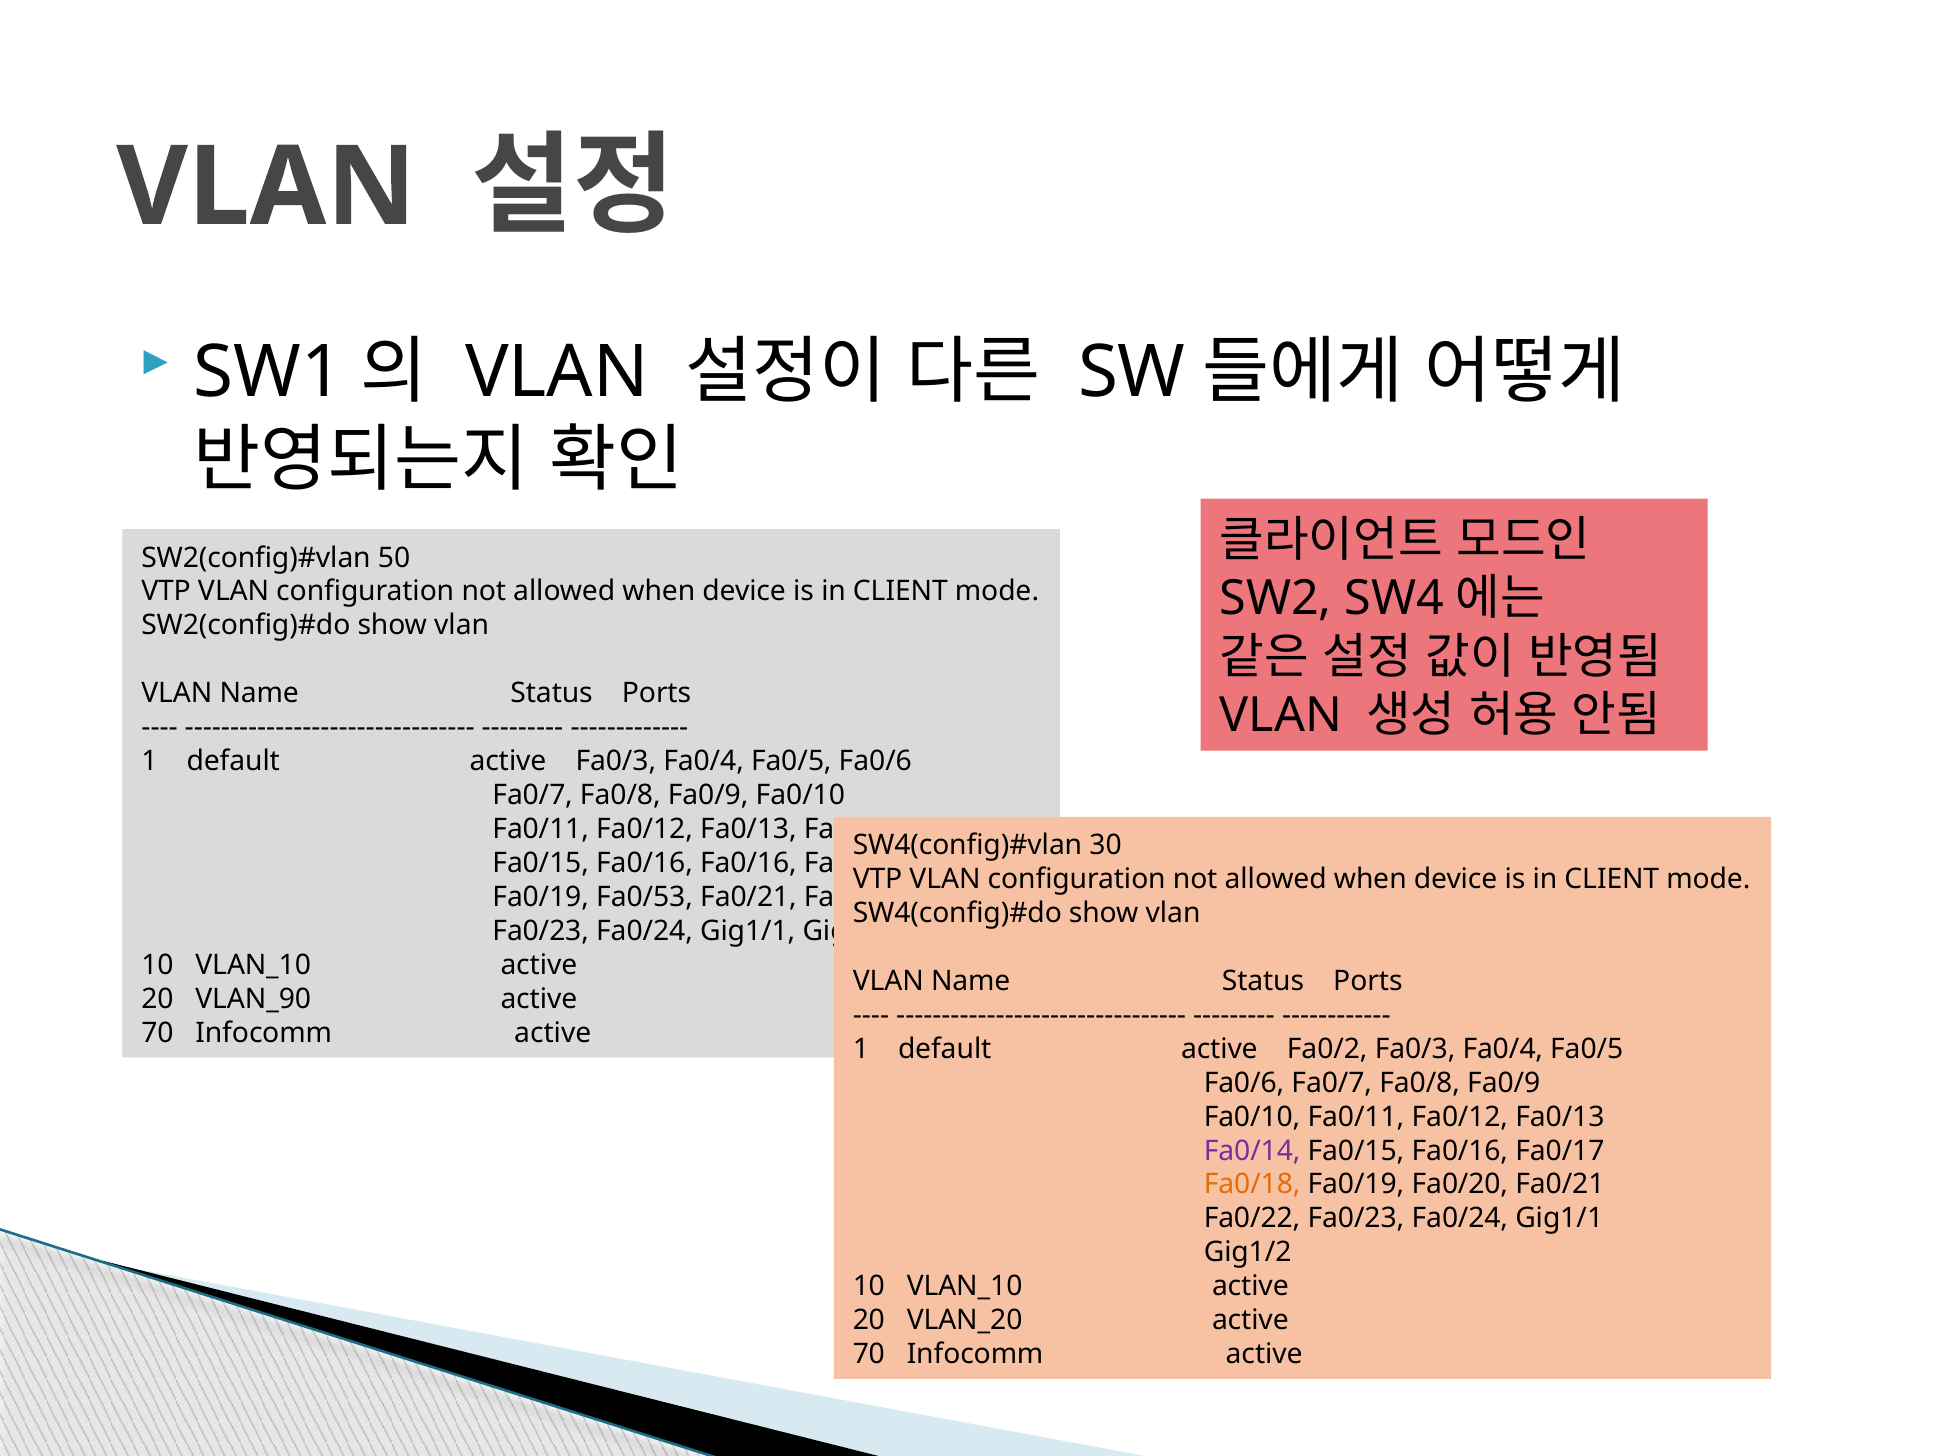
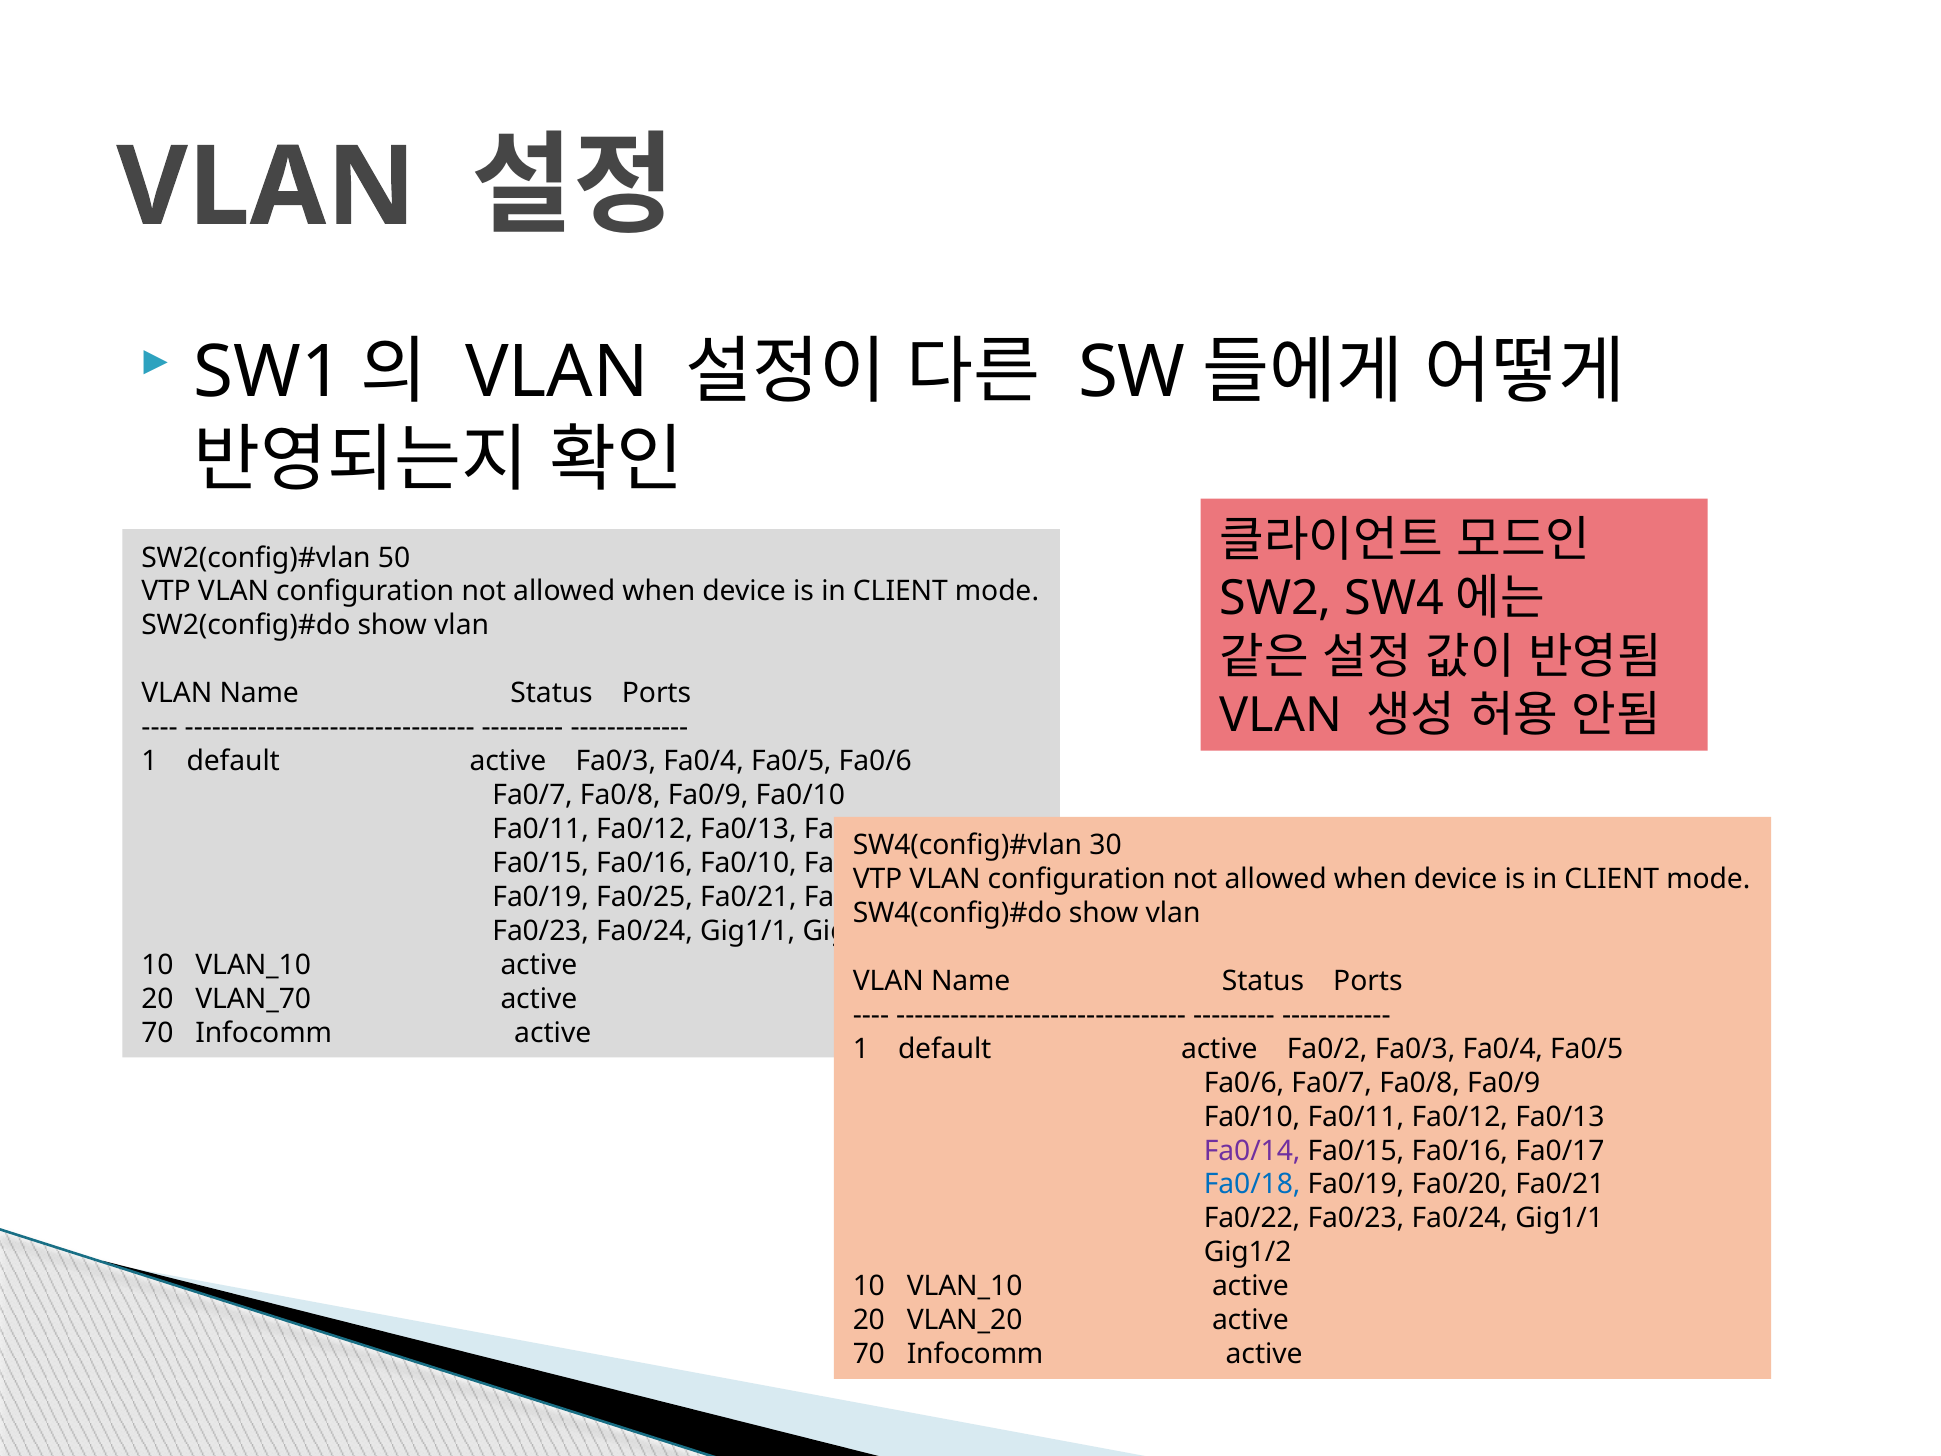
Fa0/16 Fa0/16: Fa0/16 -> Fa0/10 (748, 863)
Fa0/53: Fa0/53 -> Fa0/25 (645, 897)
VLAN_90: VLAN_90 -> VLAN_70 (253, 999)
Fa0/18 colour: orange -> blue (1252, 1184)
